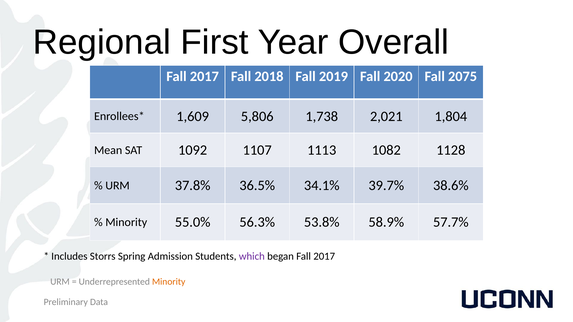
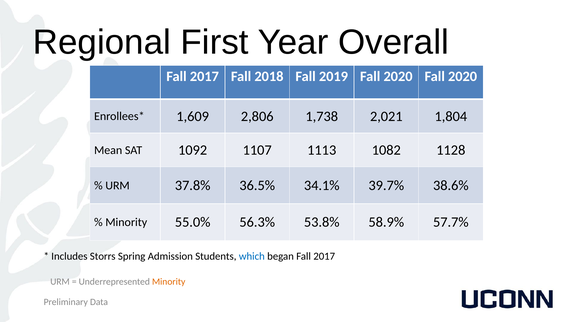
2020 Fall 2075: 2075 -> 2020 (463, 77)
5,806: 5,806 -> 2,806 (257, 116)
which colour: purple -> blue (252, 257)
